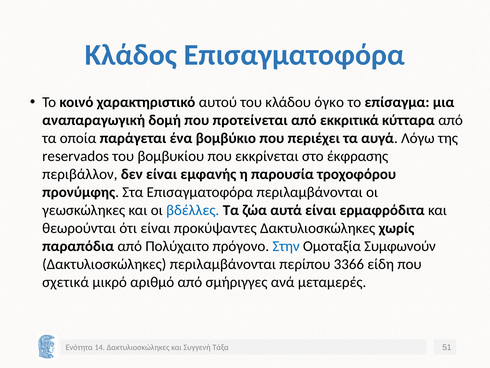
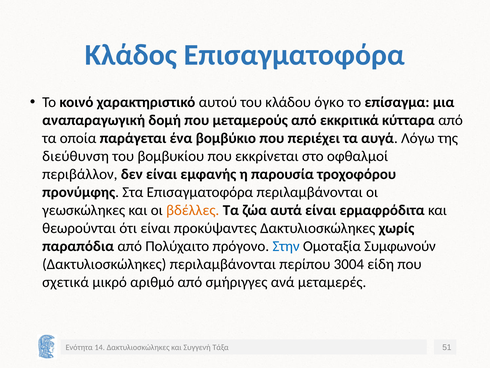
προτείνεται: προτείνεται -> μεταμερούς (250, 120)
reservados: reservados -> διεύθυνση (76, 156)
έκφρασης: έκφρασης -> οφθαλμοί (358, 156)
βδέλλες colour: blue -> orange (193, 210)
3366: 3366 -> 3004 (349, 264)
